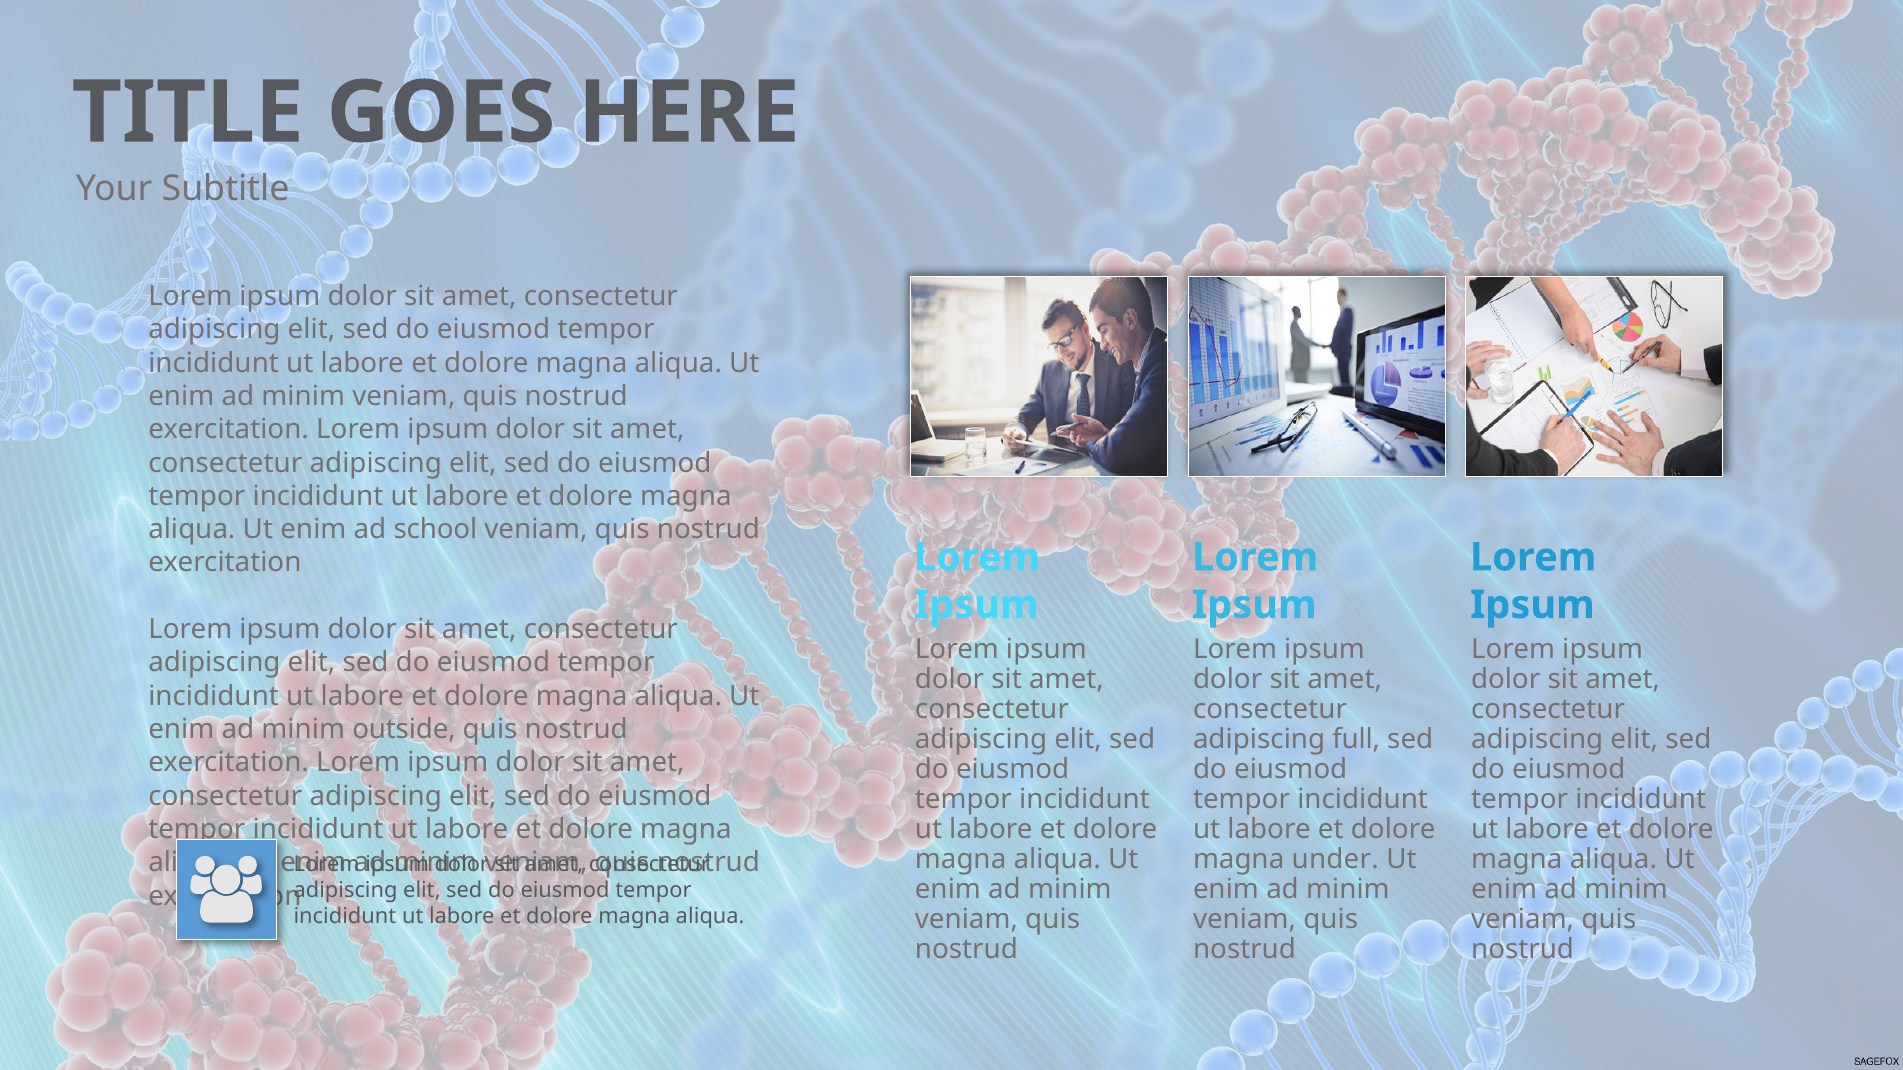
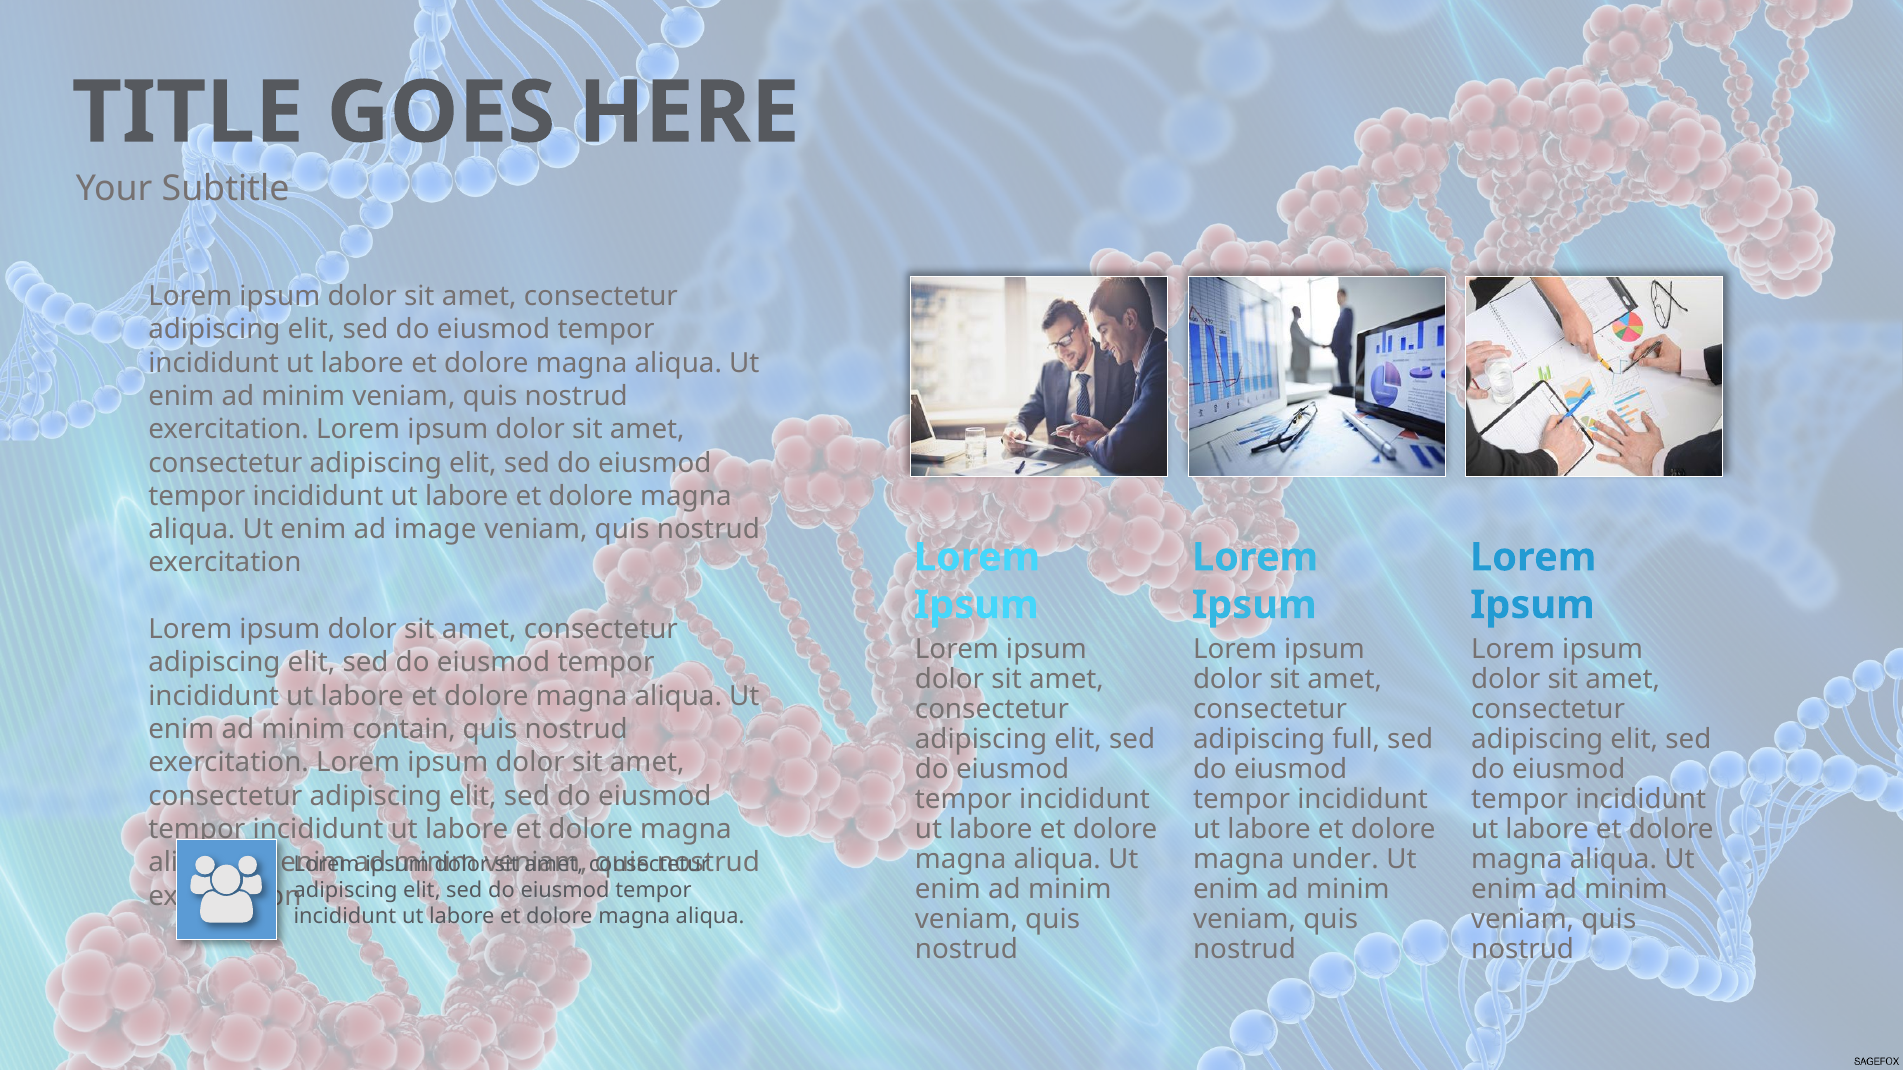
school: school -> image (435, 530)
outside: outside -> contain (404, 730)
